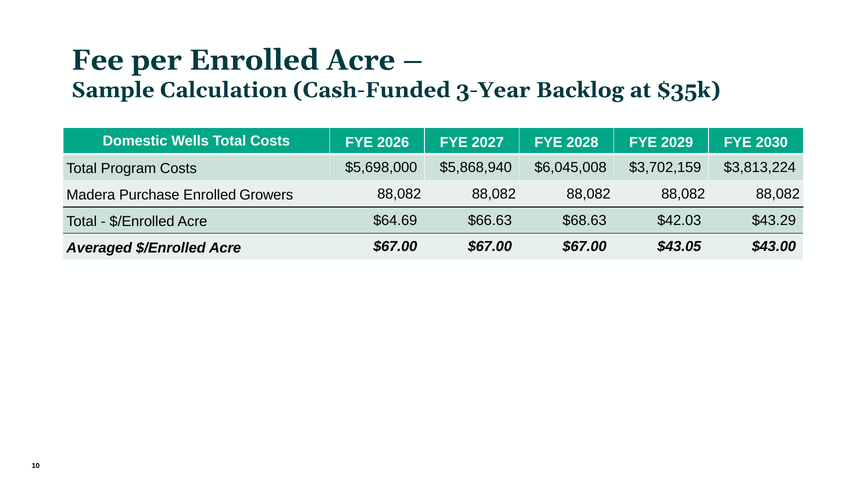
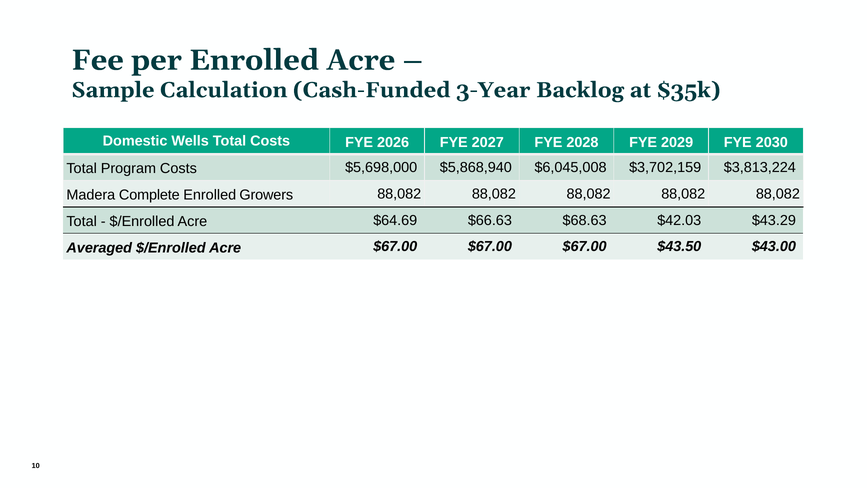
Purchase: Purchase -> Complete (149, 195)
$43.05: $43.05 -> $43.50 (679, 247)
